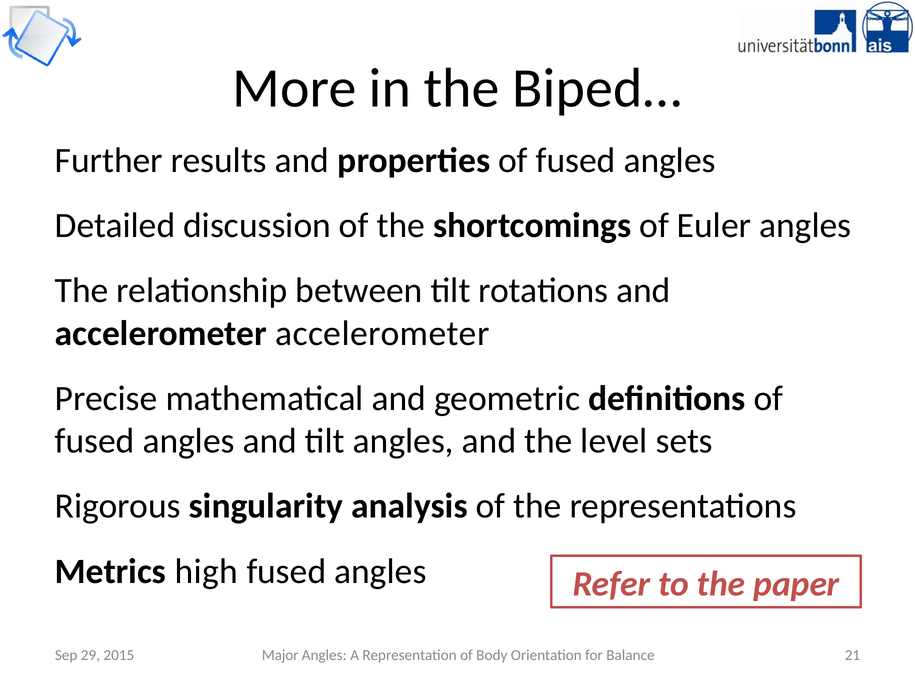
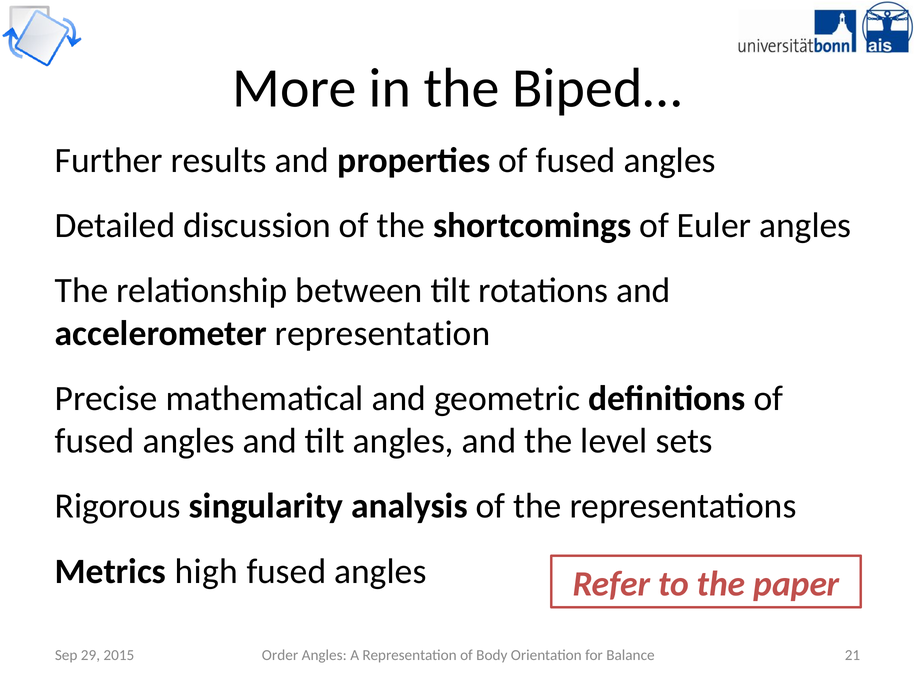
accelerometer accelerometer: accelerometer -> representation (383, 334)
Major: Major -> Order (280, 655)
